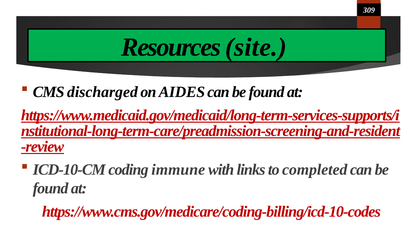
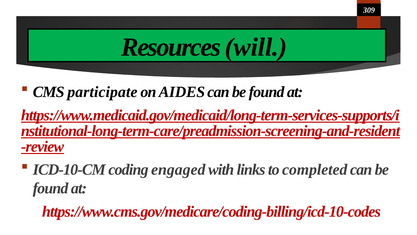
site: site -> will (256, 47)
discharged: discharged -> participate (102, 92)
immune: immune -> engaged (178, 169)
